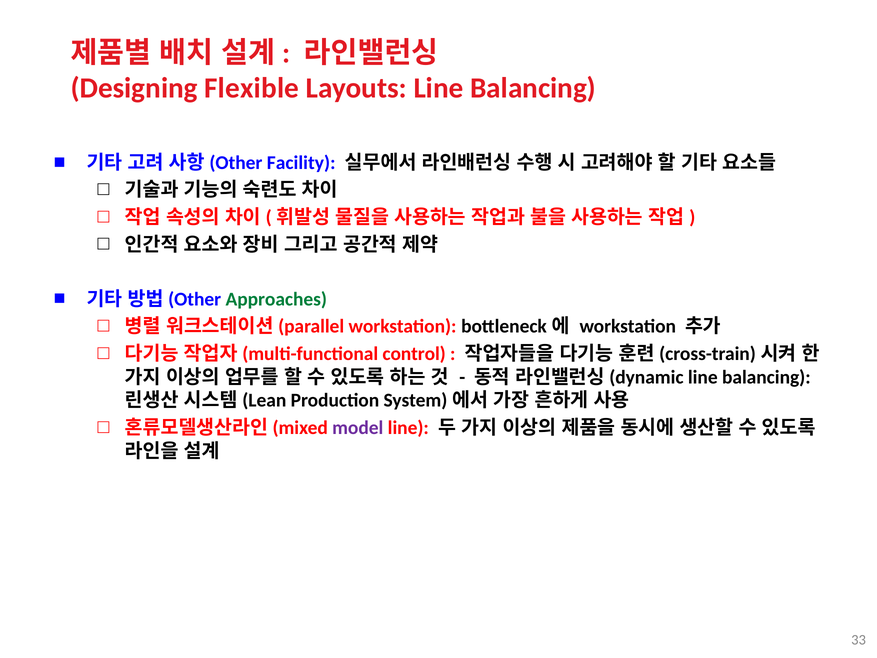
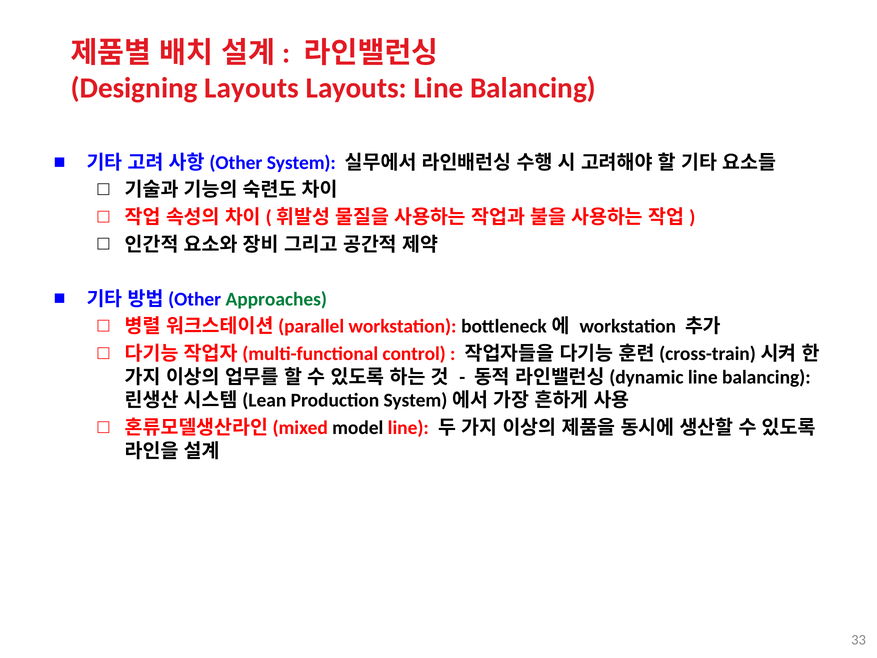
Designing Flexible: Flexible -> Layouts (252, 88)
Facility: Facility -> System (301, 163)
model colour: purple -> black (358, 428)
